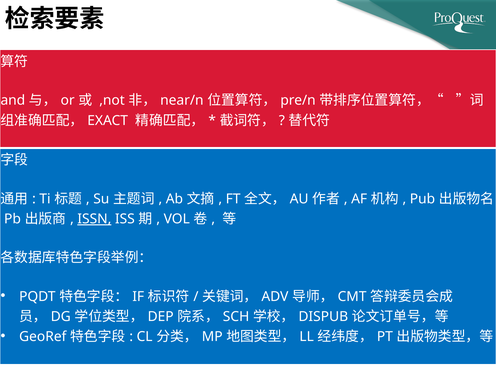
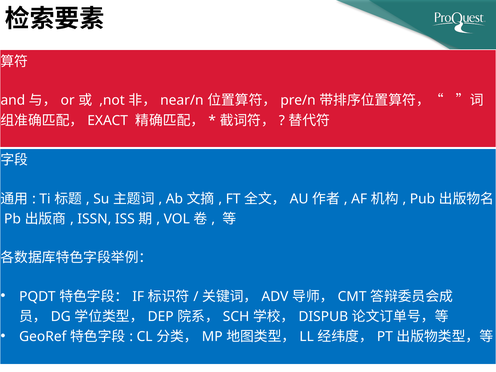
ISSN underline: present -> none (94, 219)
